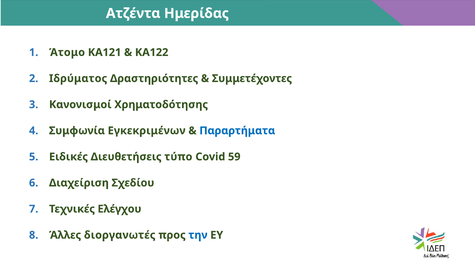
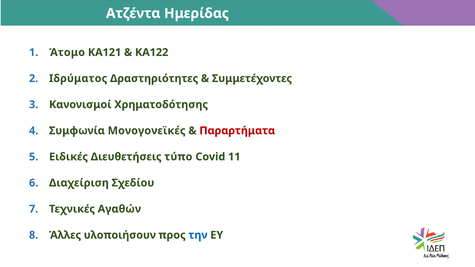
Εγκεκριμένων: Εγκεκριμένων -> Μονογονεϊκές (147, 131)
Παραρτήματα colour: blue -> red (237, 131)
59: 59 -> 11 (234, 157)
Ελέγχου: Ελέγχου -> Αγαθών (119, 209)
διοργανωτές: διοργανωτές -> υλοποιήσουν (120, 235)
